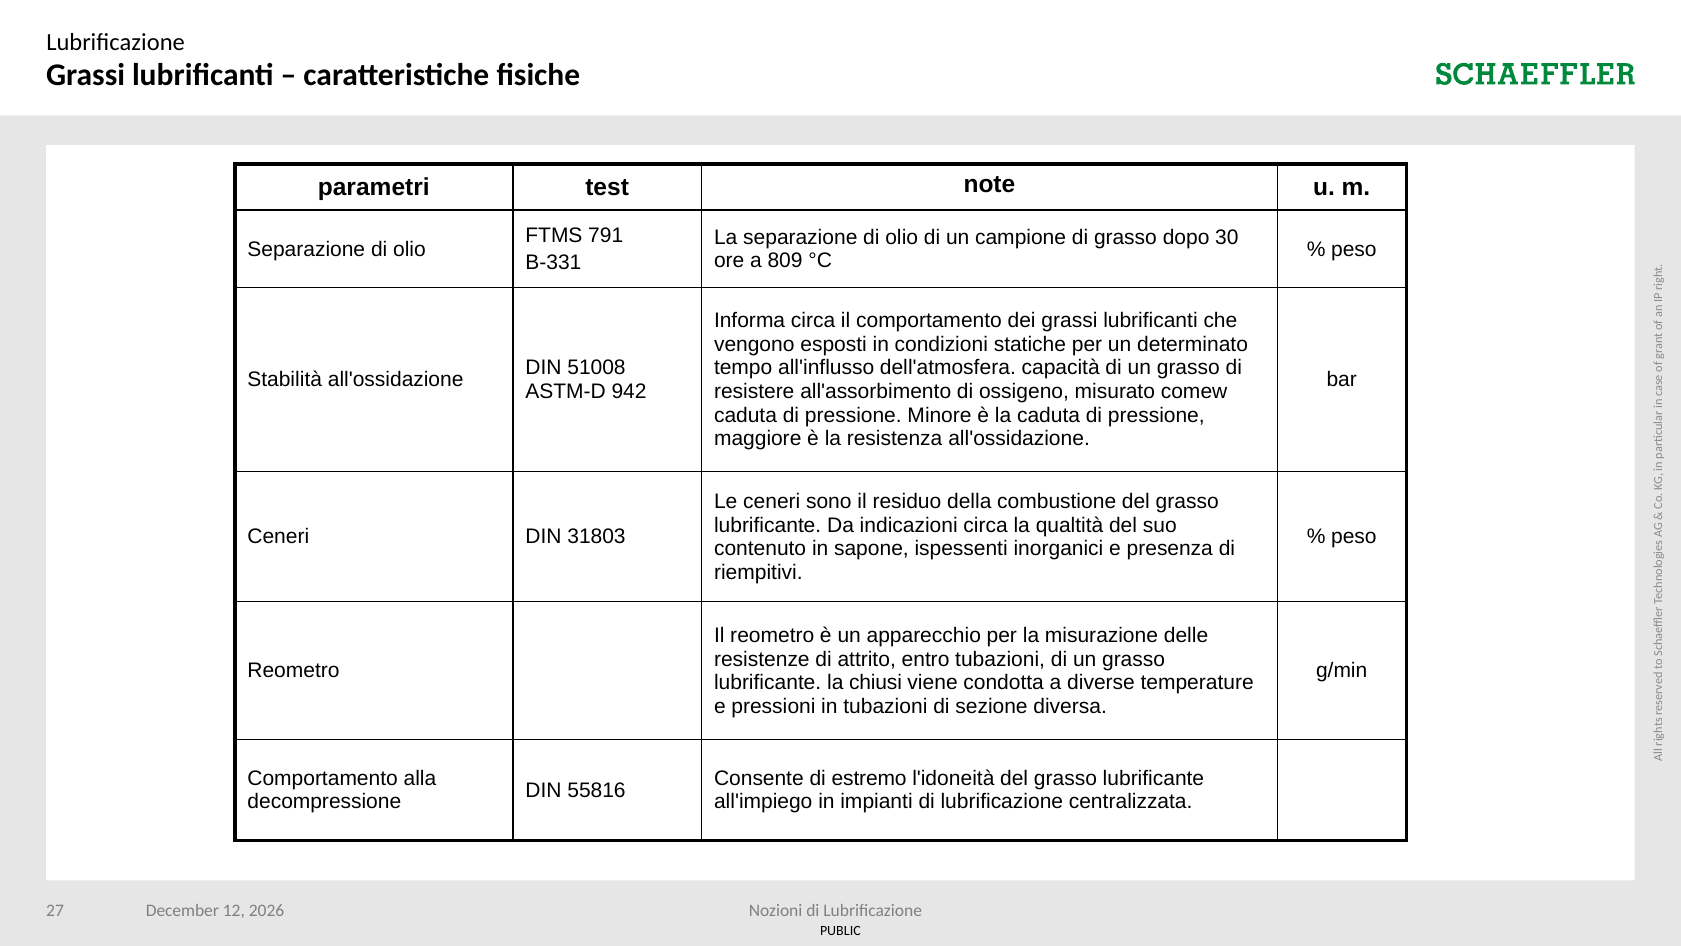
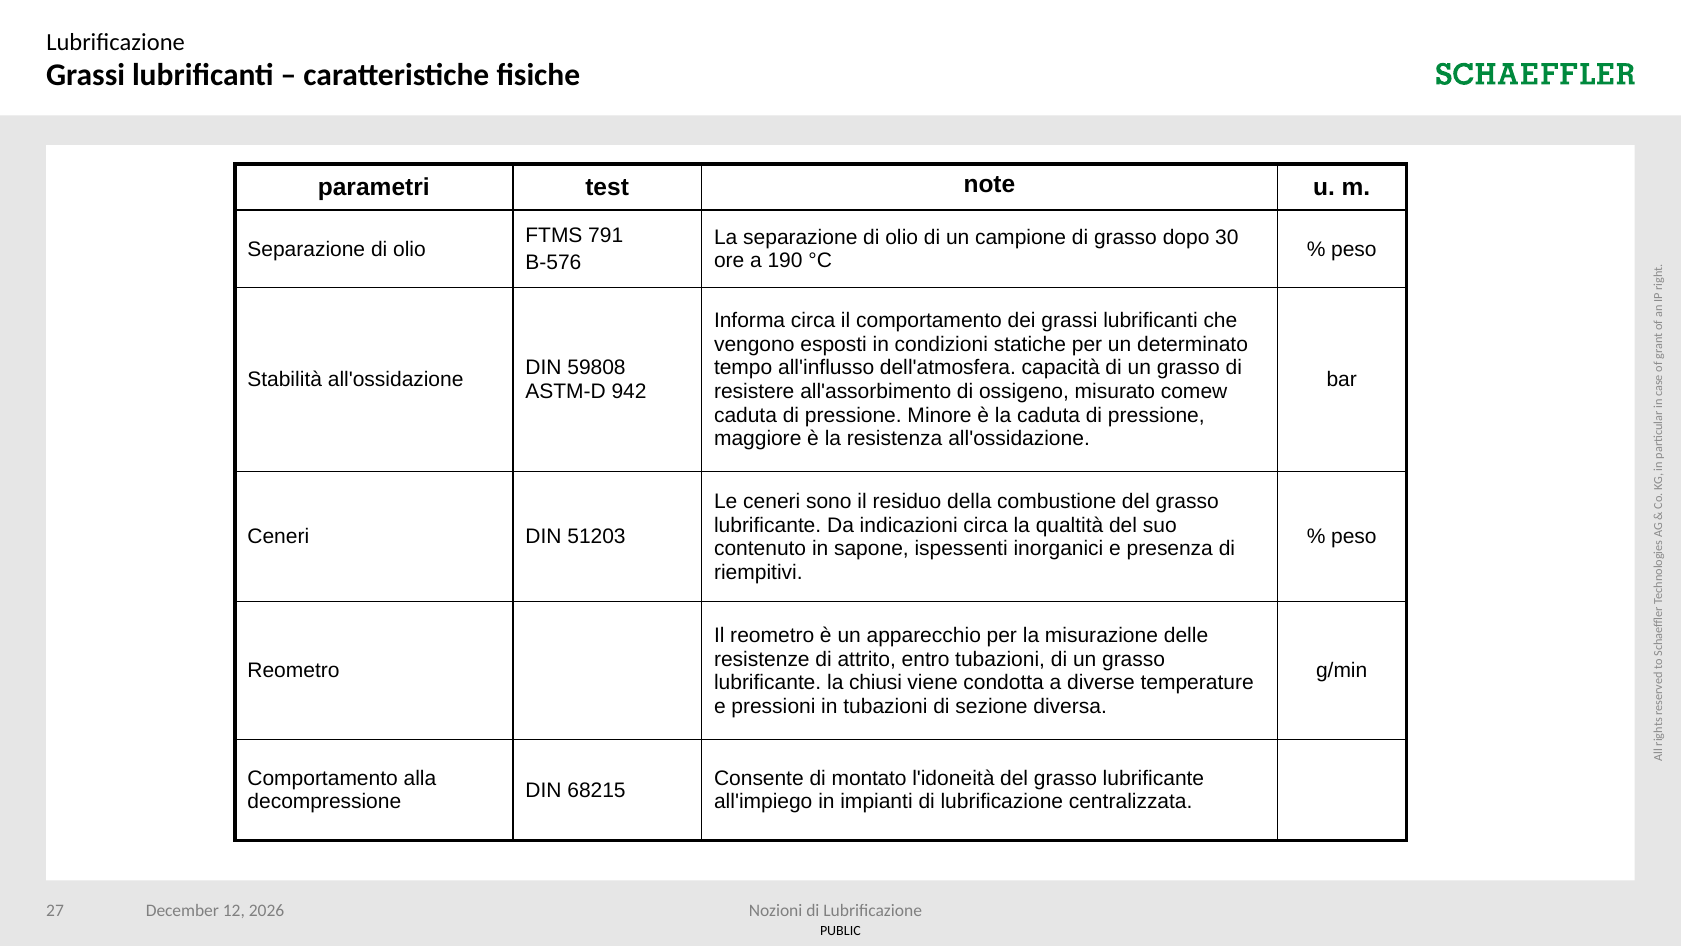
809: 809 -> 190 (785, 261)
B-331: B-331 -> B-576 (553, 263)
51008: 51008 -> 59808 (597, 368)
31803: 31803 -> 51203 (597, 537)
estremo: estremo -> montato (869, 778)
55816: 55816 -> 68215 (597, 790)
